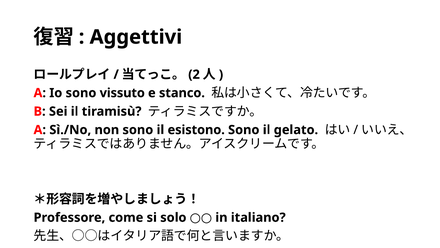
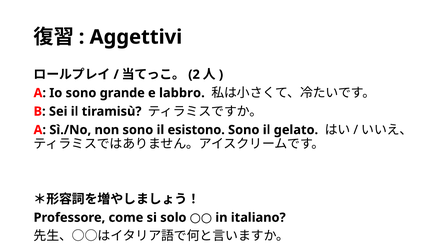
vissuto: vissuto -> grande (122, 93)
stanco: stanco -> labbro (182, 93)
